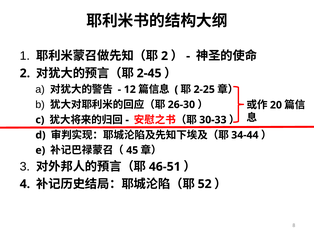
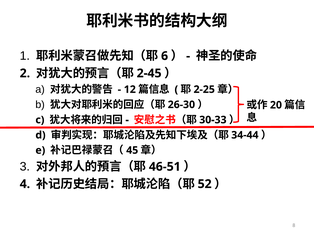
2: 2 -> 6 (165, 56)
